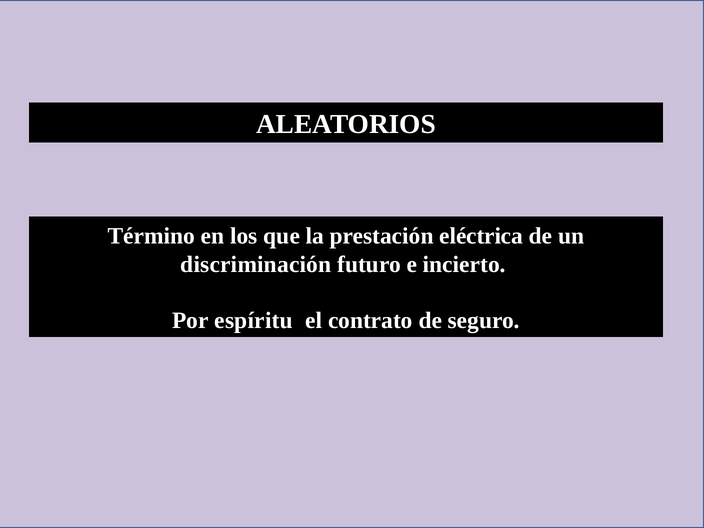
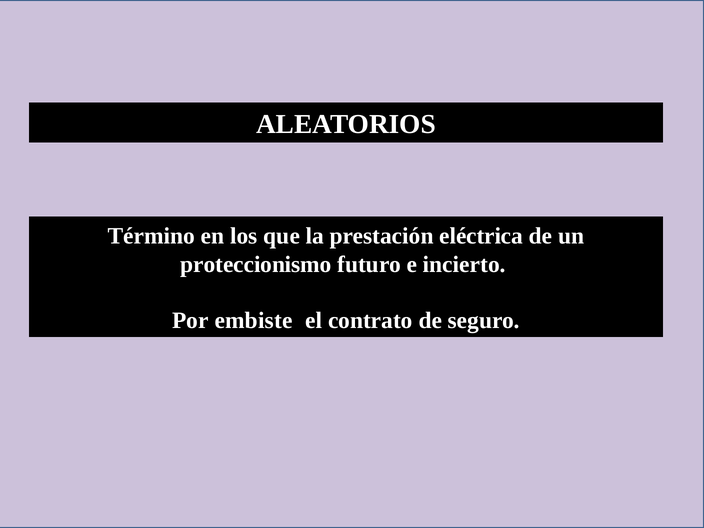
discriminación: discriminación -> proteccionismo (256, 264)
espíritu: espíritu -> embiste (254, 321)
